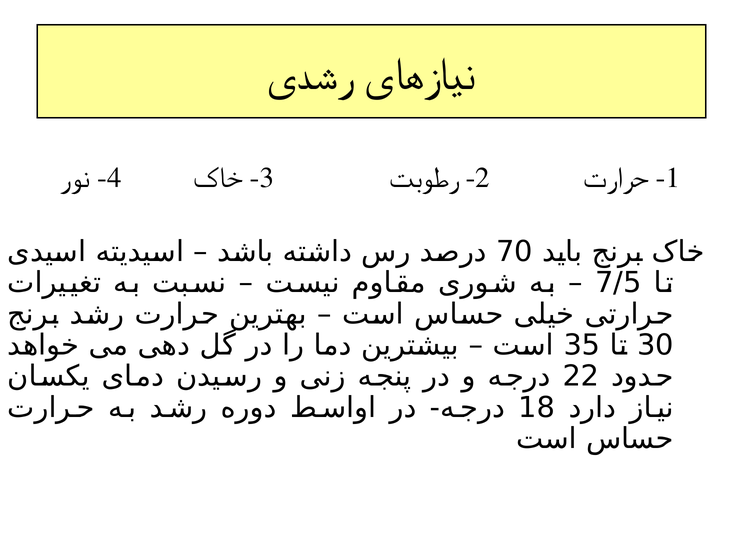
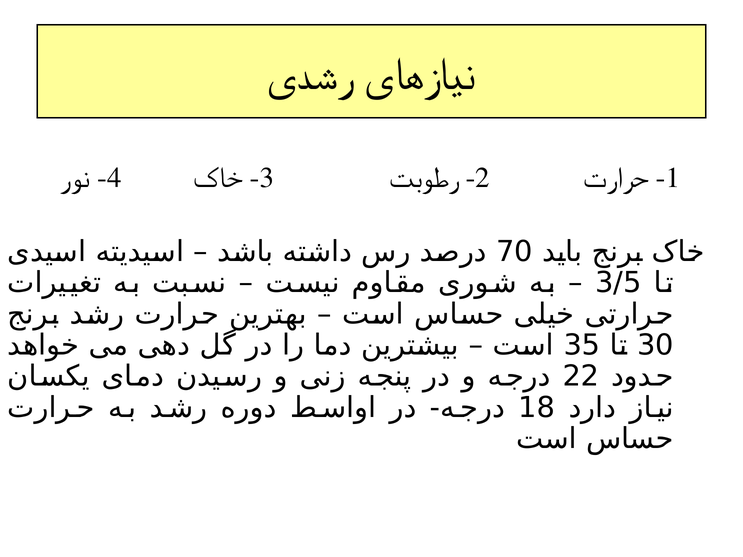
7/5: 7/5 -> 3/5 (618, 283)
